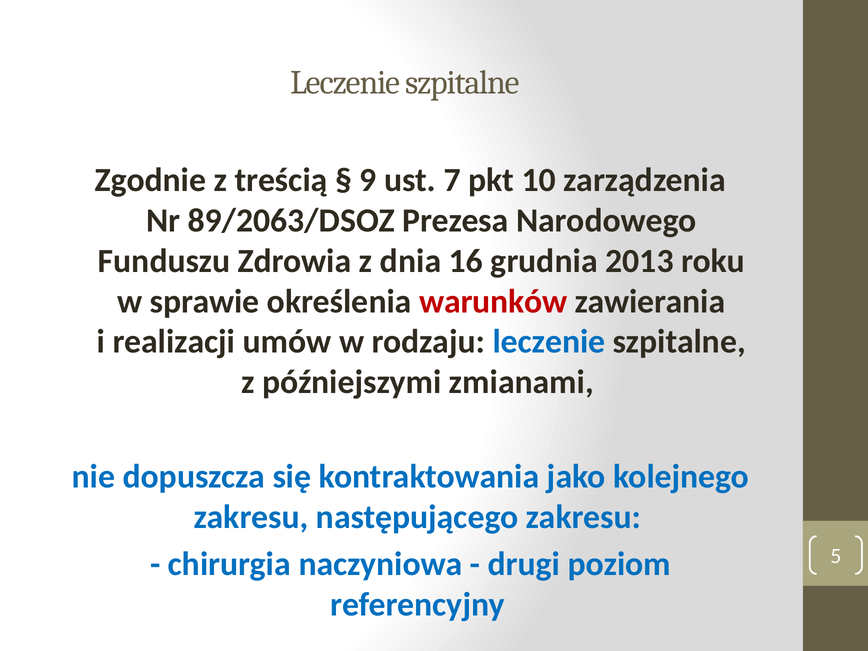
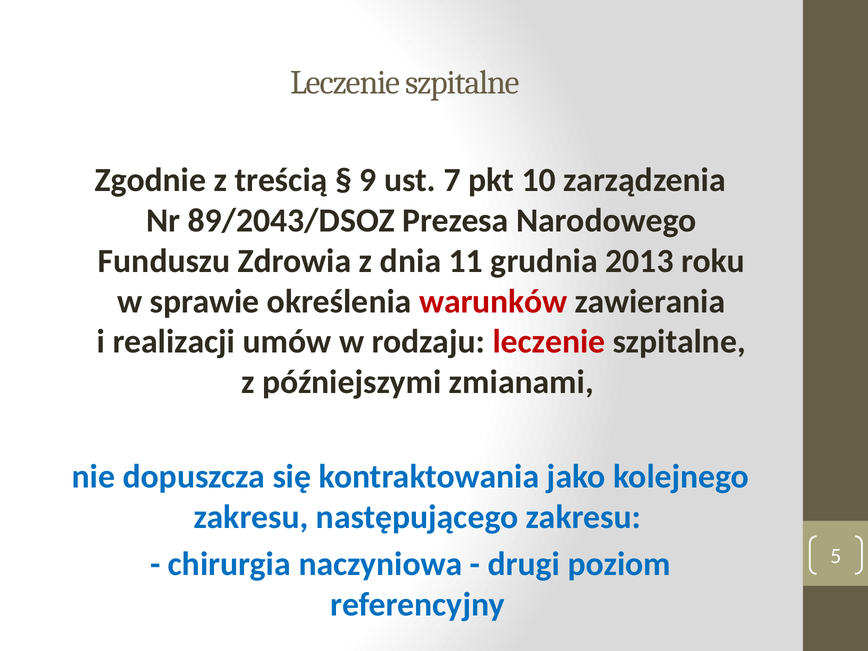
89/2063/DSOZ: 89/2063/DSOZ -> 89/2043/DSOZ (291, 221)
16: 16 -> 11 (466, 261)
leczenie colour: blue -> red (549, 342)
